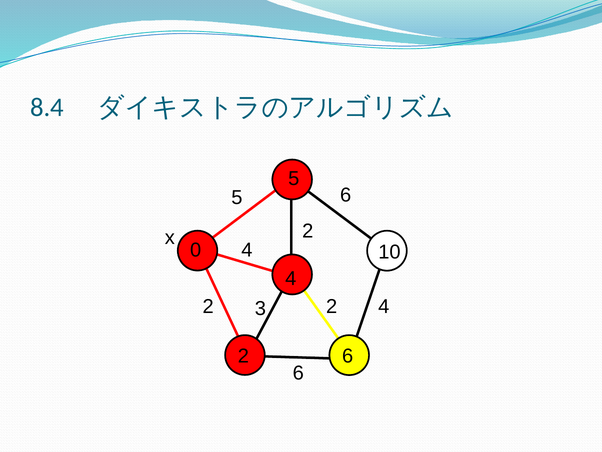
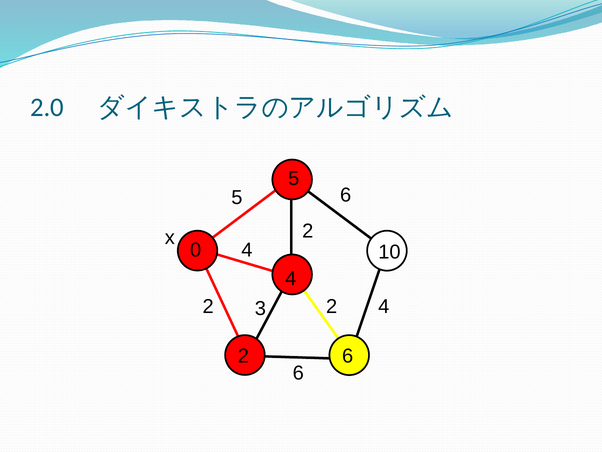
8.4: 8.4 -> 2.0 (47, 107)
